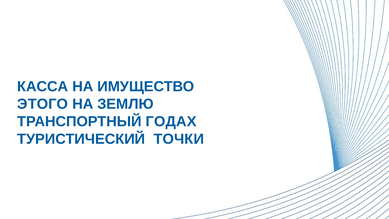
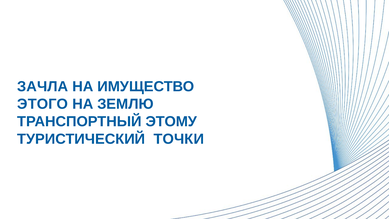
КАССА: КАССА -> ЗАЧЛА (43, 86)
ГОДАХ: ГОДАХ -> ЭТОМУ (171, 121)
